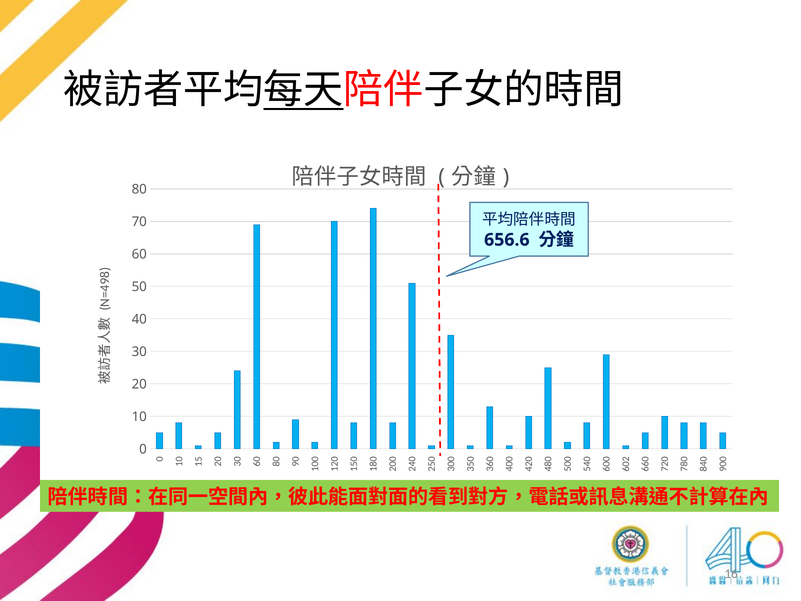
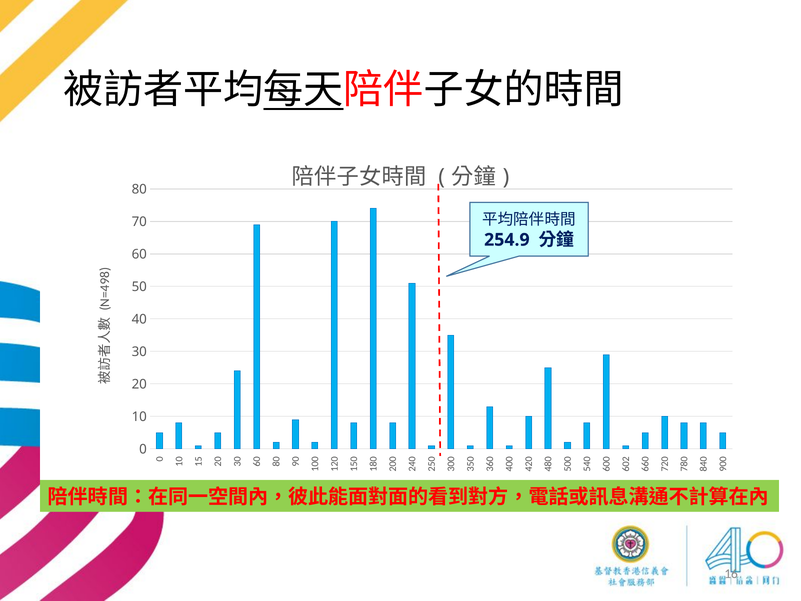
656.6: 656.6 -> 254.9 (507, 240)
